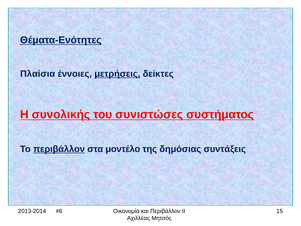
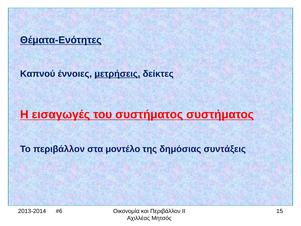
Πλαίσια: Πλαίσια -> Καπνού (38, 74)
συνολικής: συνολικής -> εισαγωγές (61, 114)
του συνιστώσες: συνιστώσες -> συστήματος (149, 114)
περιβάλλον underline: present -> none (59, 149)
